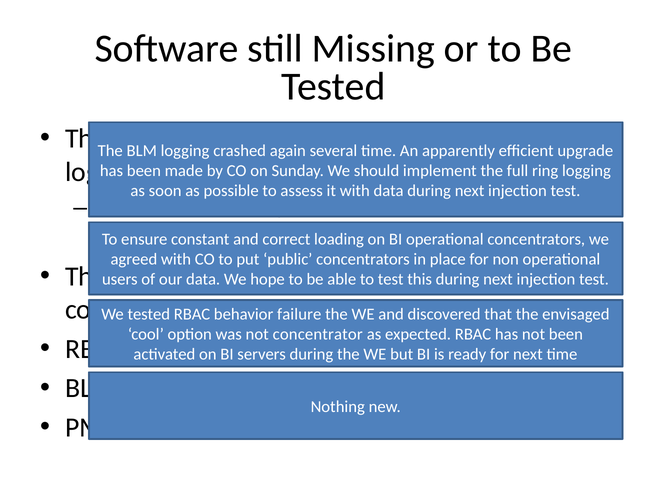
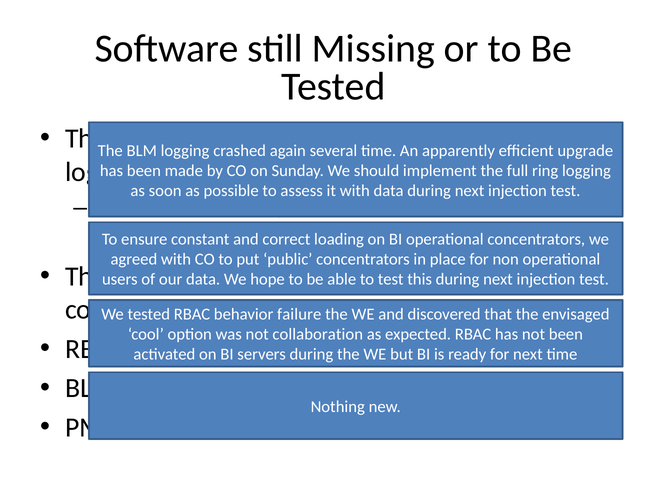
not concentrator: concentrator -> collaboration (318, 335)
